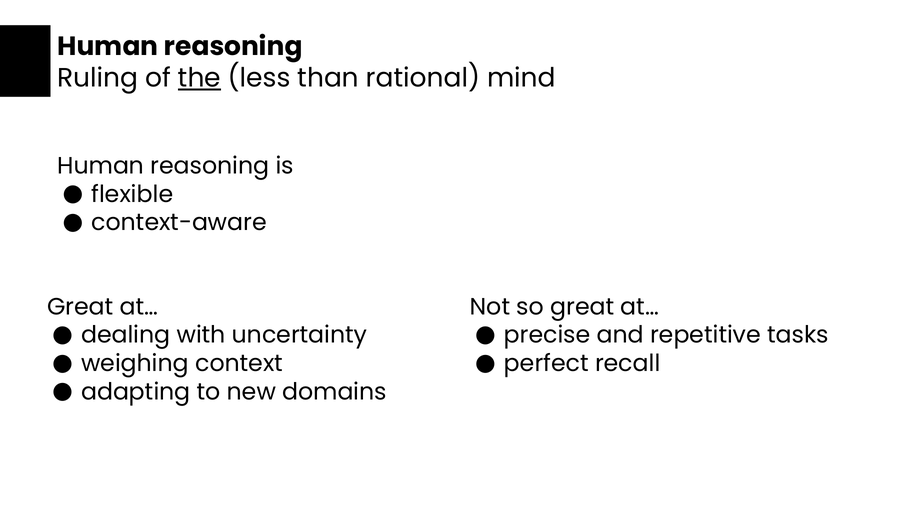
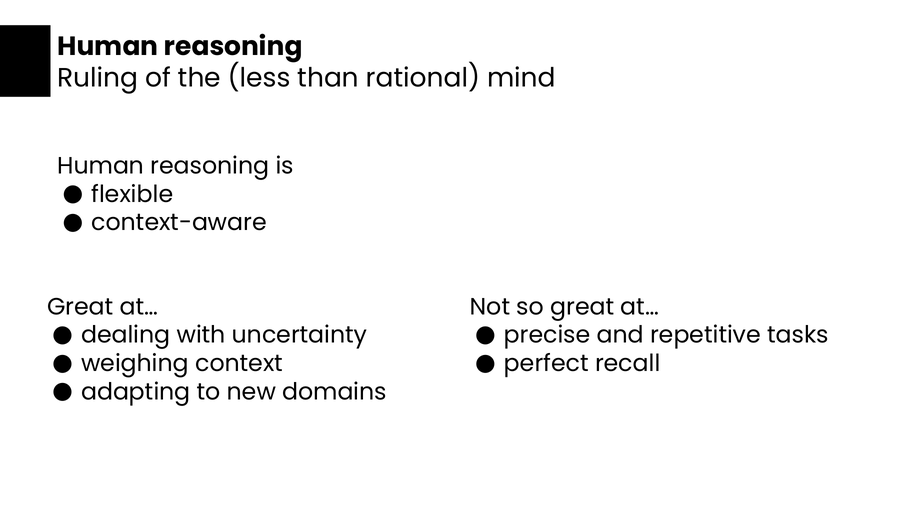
the underline: present -> none (199, 78)
